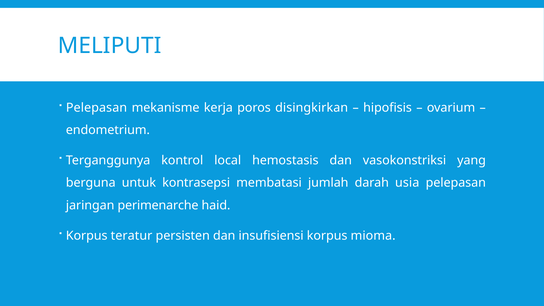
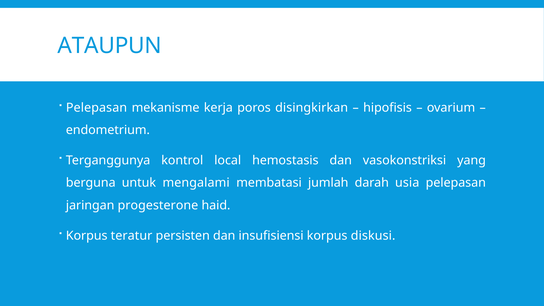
MELIPUTI: MELIPUTI -> ATAUPUN (110, 46)
kontrasepsi: kontrasepsi -> mengalami (196, 183)
perimenarche: perimenarche -> progesterone (158, 205)
mioma: mioma -> diskusi (373, 236)
